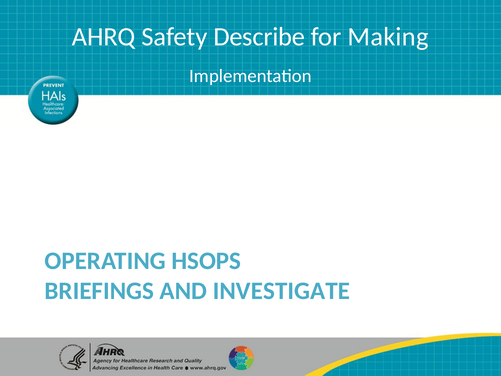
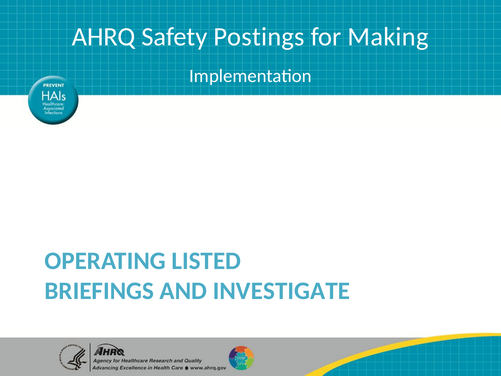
Describe: Describe -> Postings (259, 37)
HSOPS: HSOPS -> LISTED (206, 261)
